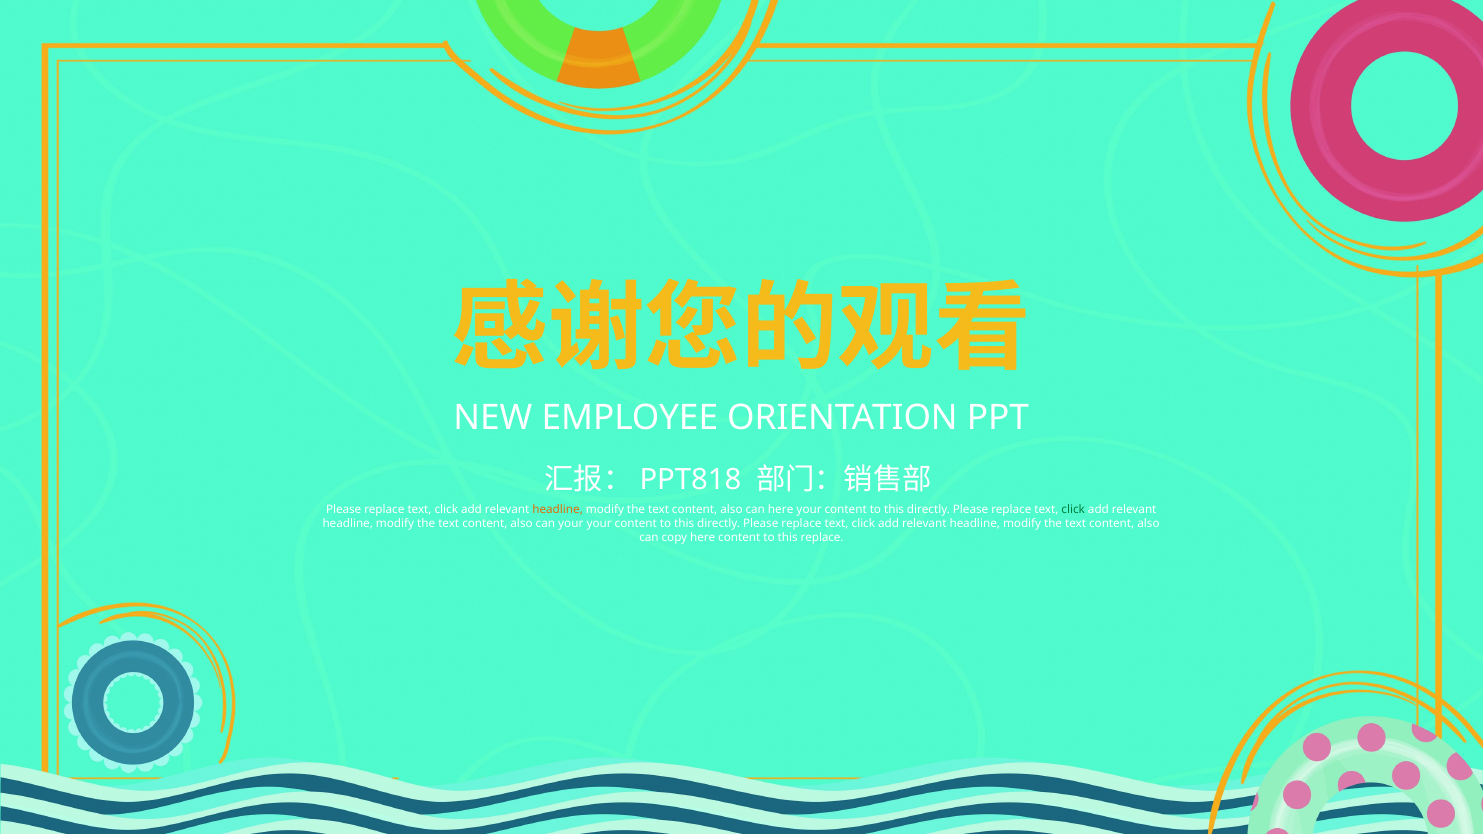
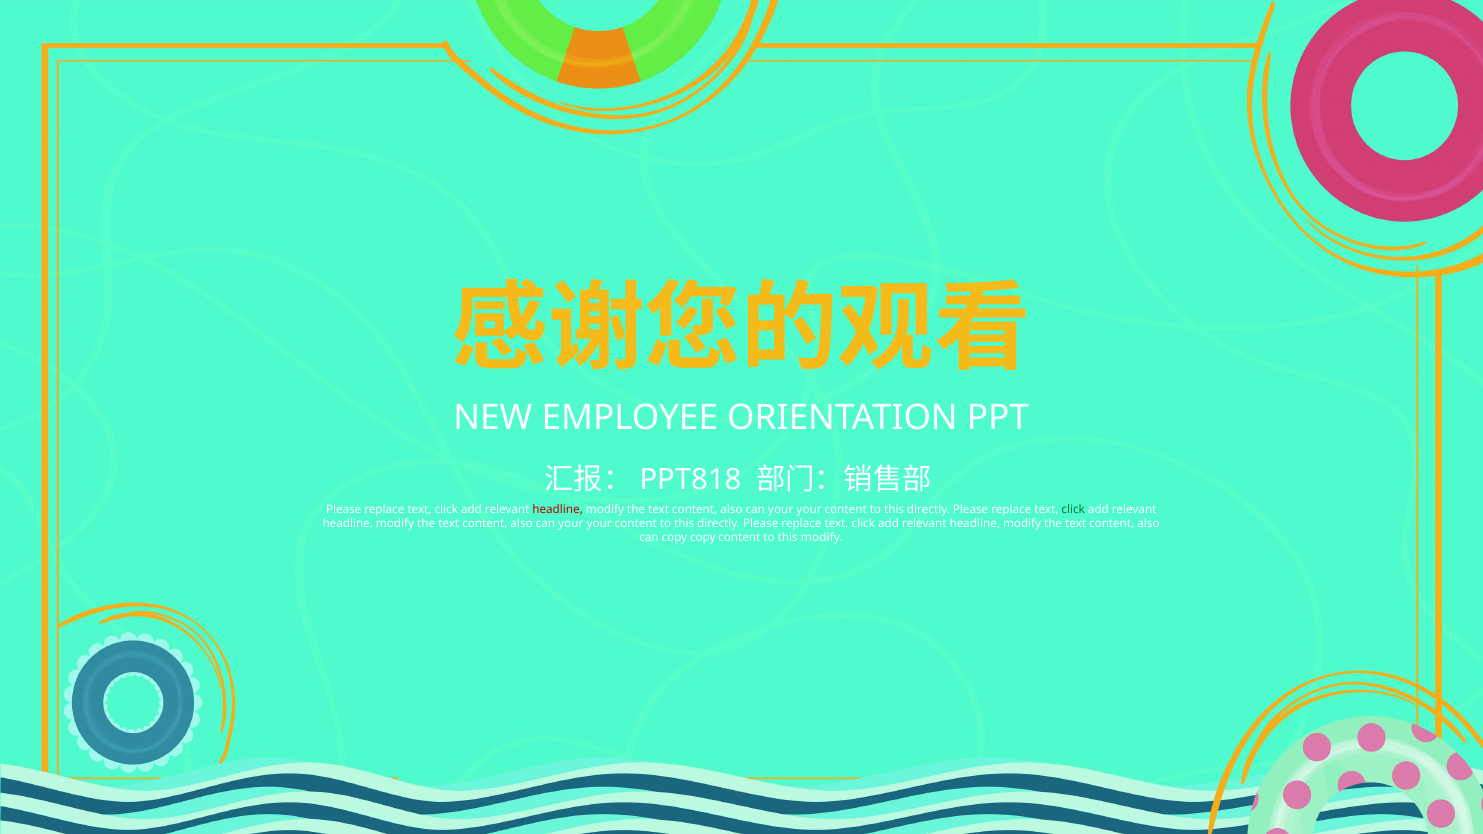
headline colour: orange -> red (558, 510)
here: here -> your (781, 510)
copy here: here -> copy (703, 538)
this replace: replace -> modify (822, 538)
